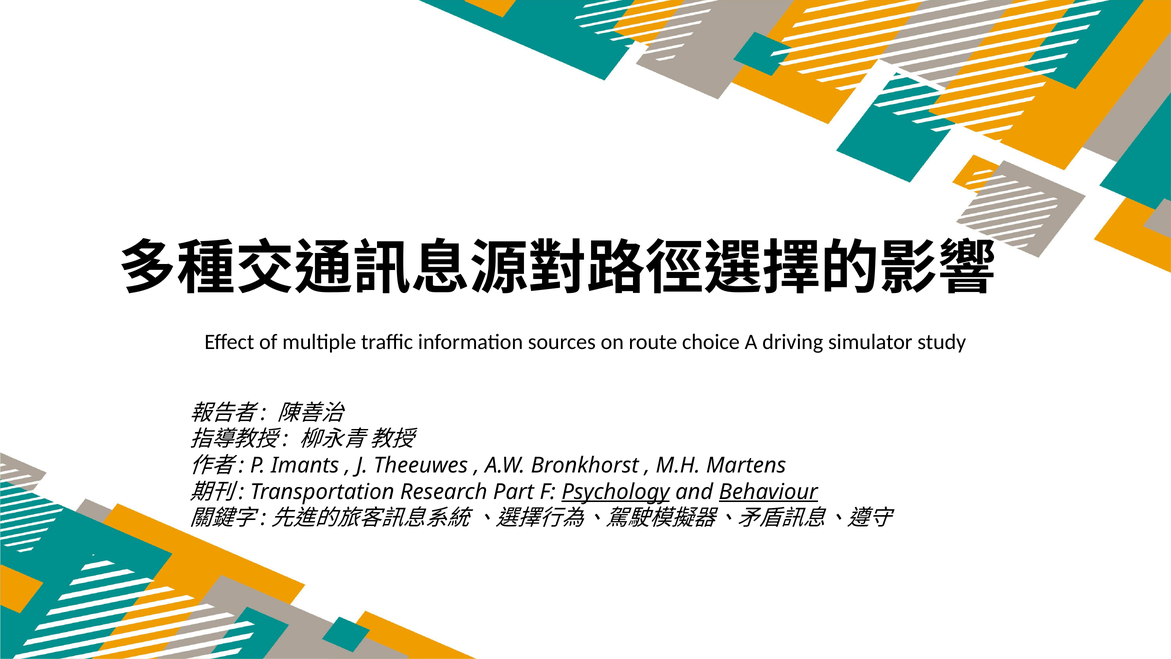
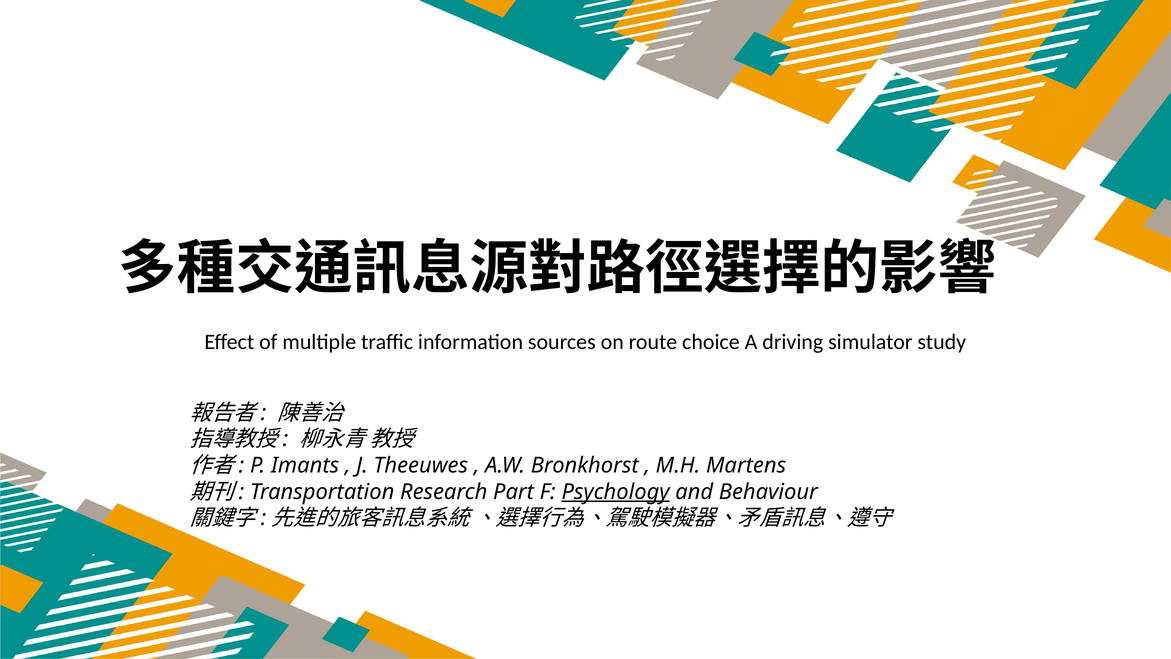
Behaviour underline: present -> none (768, 492)
